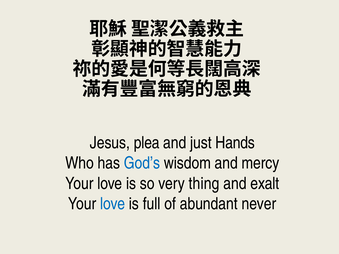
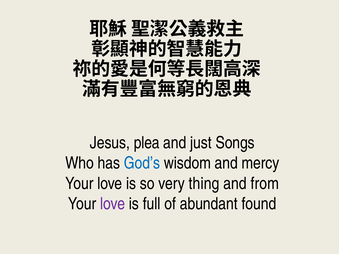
Hands: Hands -> Songs (235, 143)
exalt: exalt -> from (265, 184)
love colour: blue -> purple (113, 204)
never: never -> found (259, 204)
